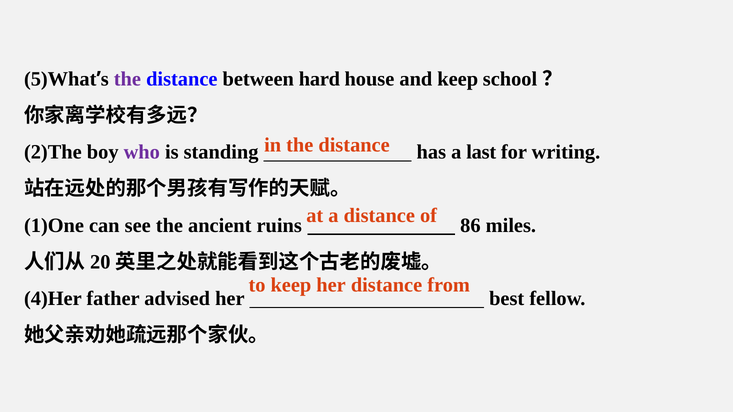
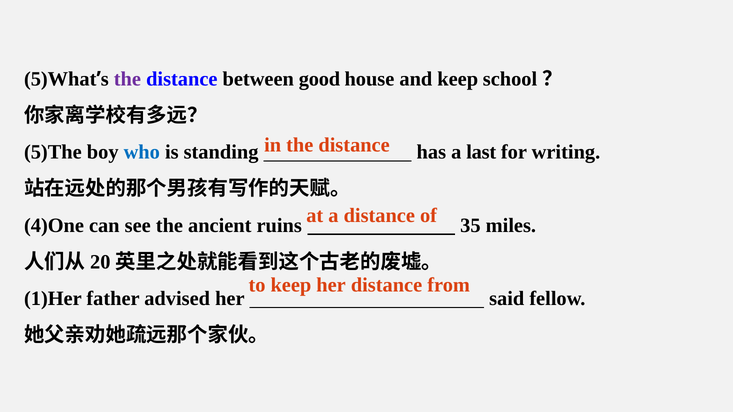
hard: hard -> good (319, 79)
2)The: 2)The -> 5)The (53, 152)
who colour: purple -> blue (142, 152)
1)One: 1)One -> 4)One (54, 225)
86: 86 -> 35 (470, 225)
4)Her: 4)Her -> 1)Her (53, 299)
best: best -> said (507, 299)
